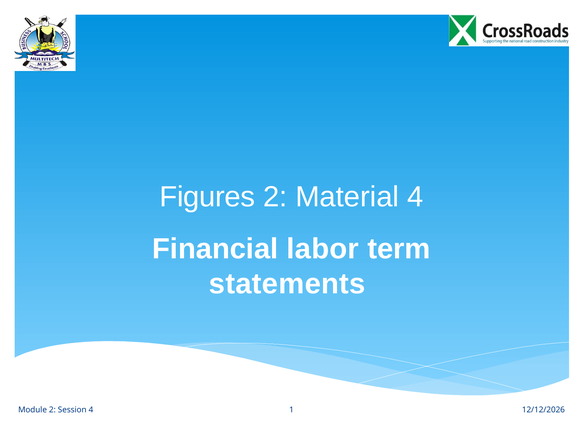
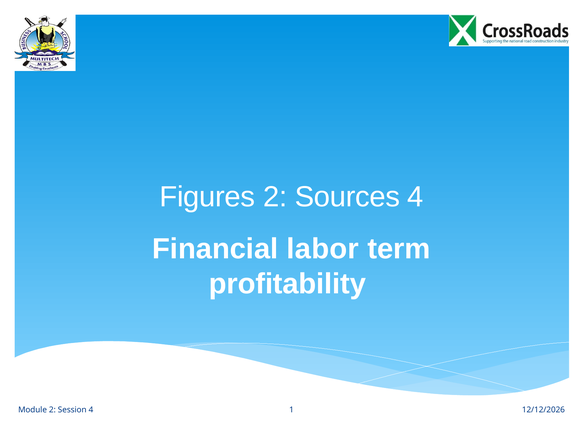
Material: Material -> Sources (347, 197)
statements: statements -> profitability (287, 284)
